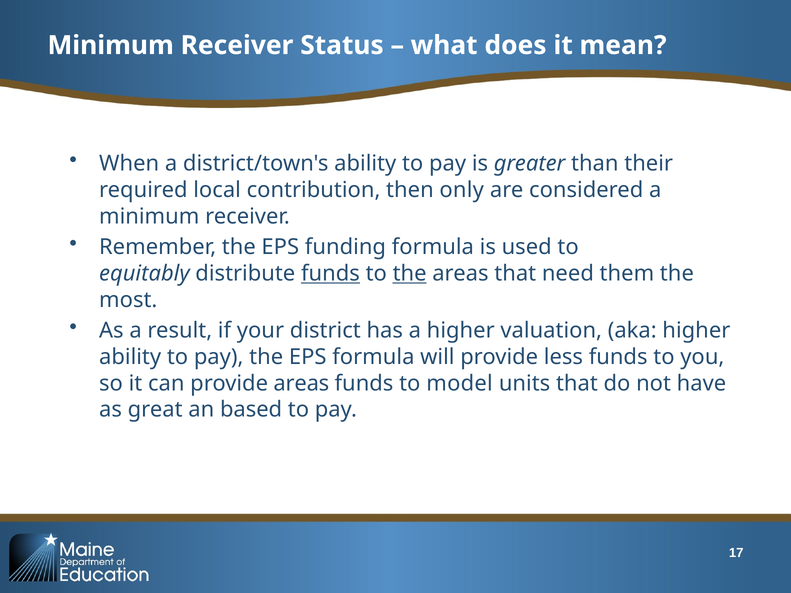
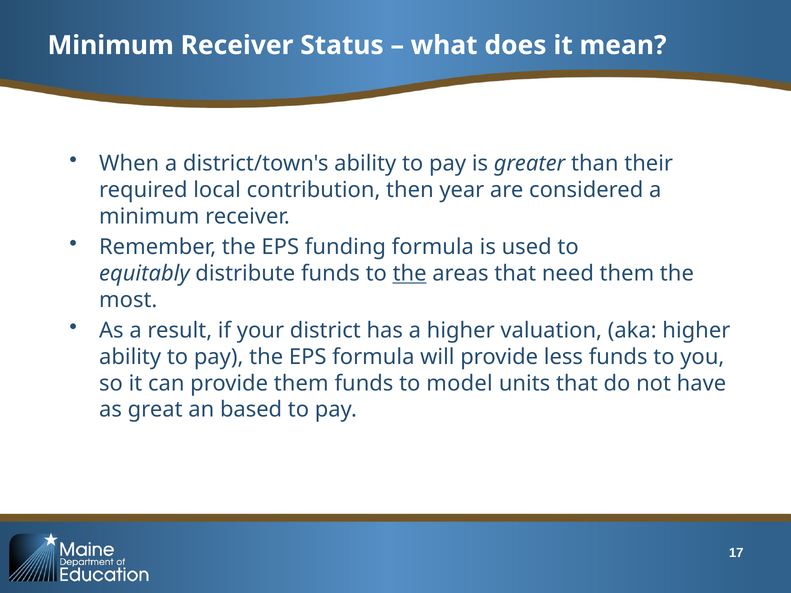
only: only -> year (462, 190)
funds underline: present -> none (330, 274)
provide areas: areas -> them (301, 384)
